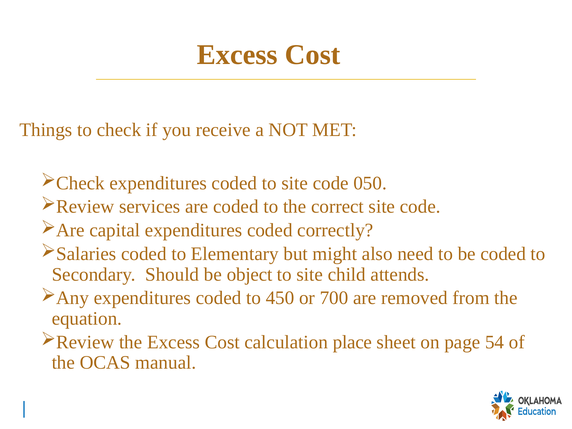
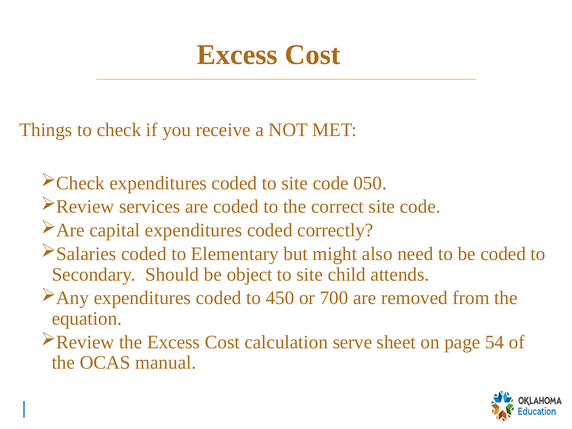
place: place -> serve (352, 342)
